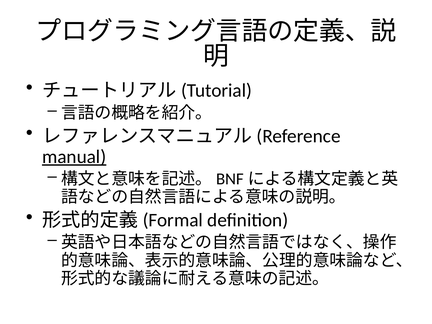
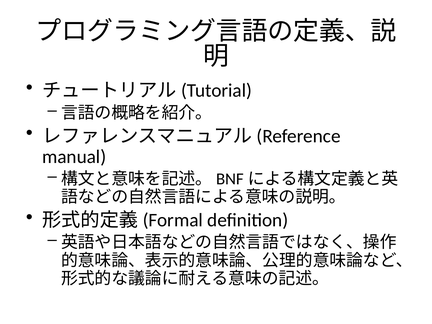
manual underline: present -> none (74, 157)
